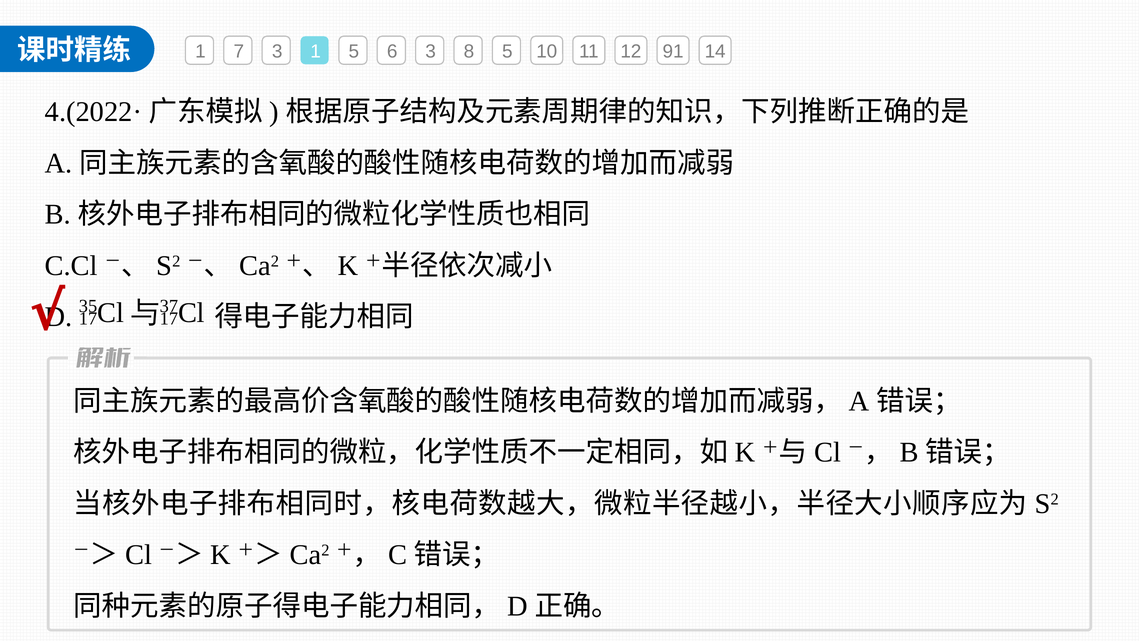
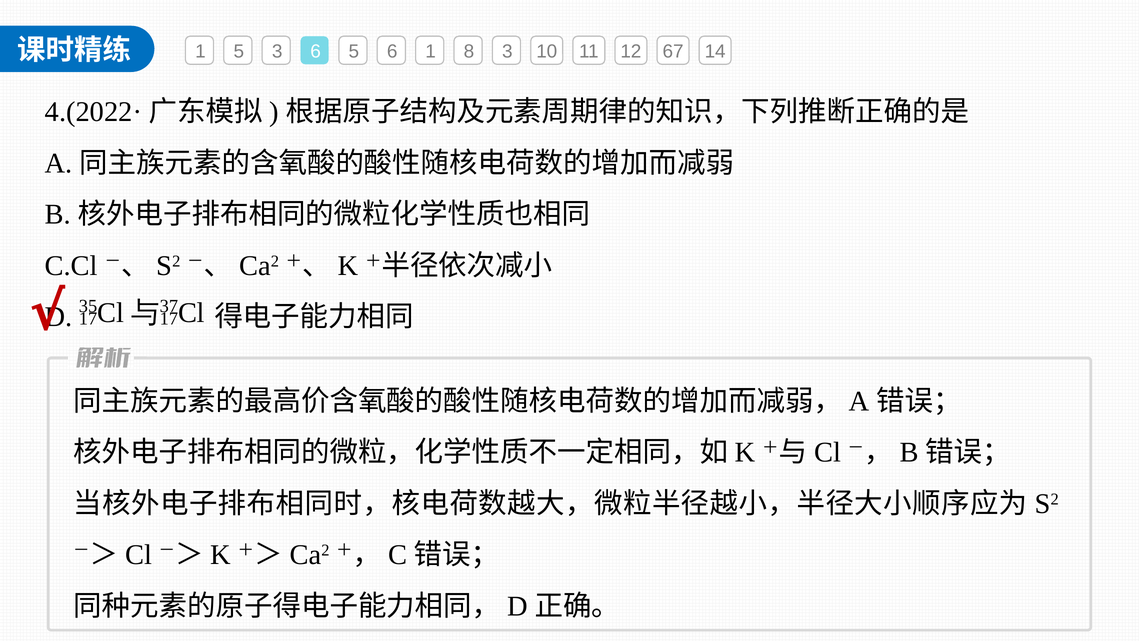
1 7: 7 -> 5 (239, 52)
3 1: 1 -> 6 (316, 52)
6 3: 3 -> 1 (431, 52)
8 5: 5 -> 3 (507, 52)
91: 91 -> 67 (673, 52)
